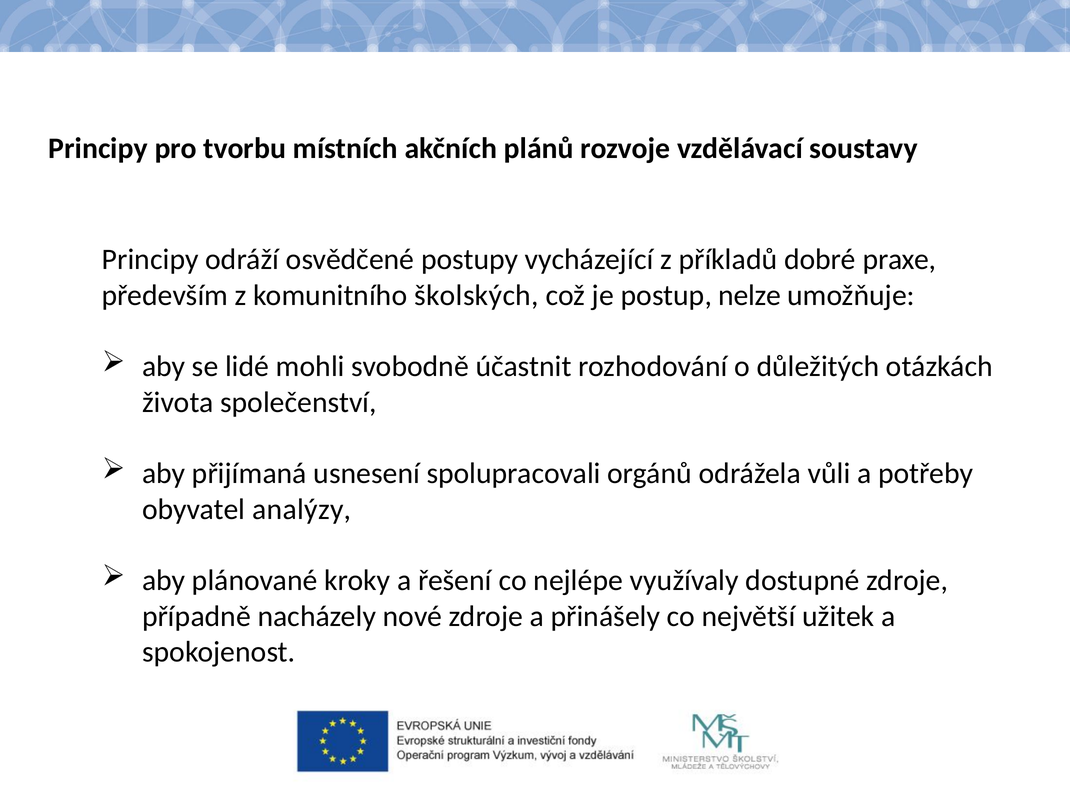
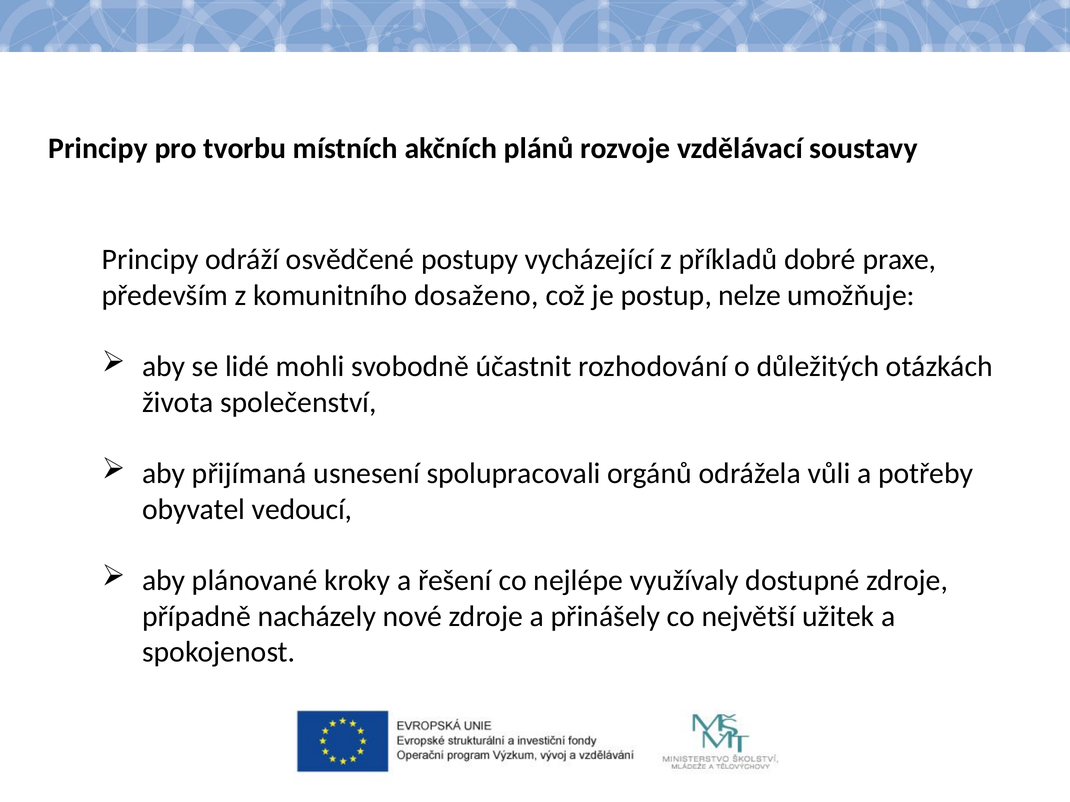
školských: školských -> dosaženo (476, 295)
analýzy: analýzy -> vedoucí (302, 510)
